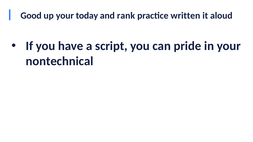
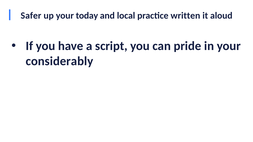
Good: Good -> Safer (31, 16)
rank: rank -> local (126, 16)
nontechnical: nontechnical -> considerably (59, 61)
